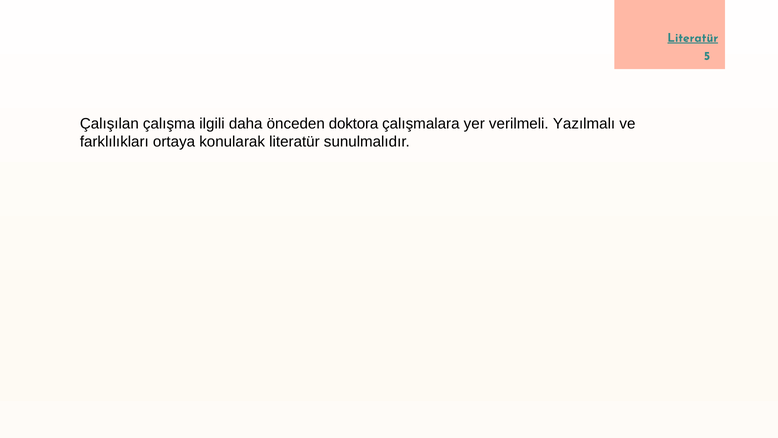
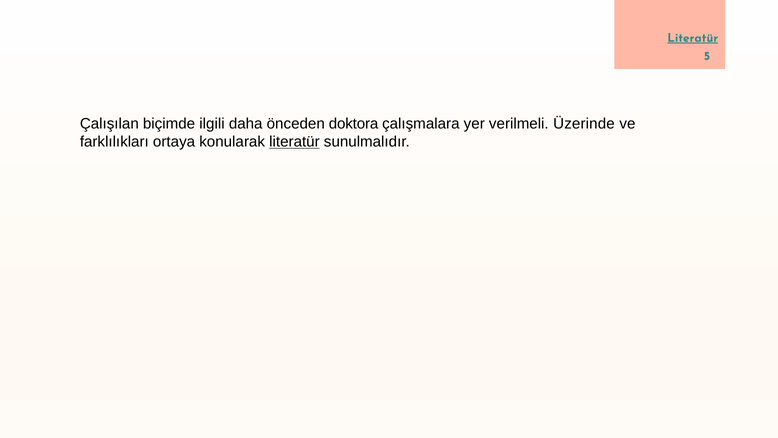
çalışma: çalışma -> biçimde (169, 123)
Yazılmalı: Yazılmalı -> Üzerinde (584, 123)
literatür underline: none -> present (294, 142)
